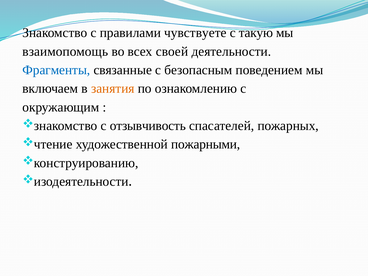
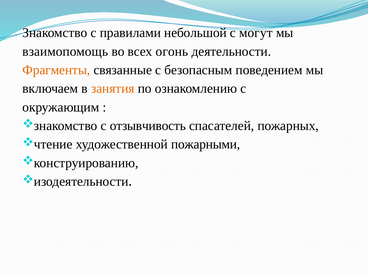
чувствуете: чувствуете -> небольшой (195, 33)
такую: такую -> могут (256, 33)
своей: своей -> огонь (172, 51)
Фрагменты colour: blue -> orange (56, 70)
